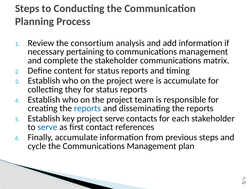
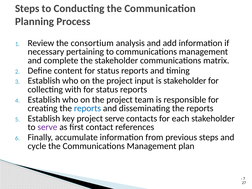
were: were -> input (144, 81)
is accumulate: accumulate -> stakeholder (185, 81)
they: they -> with (73, 89)
serve colour: blue -> purple (47, 127)
